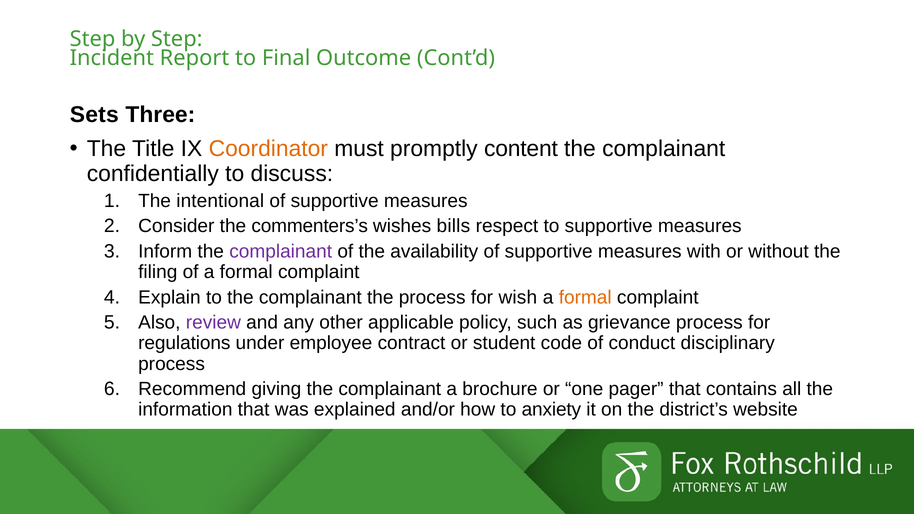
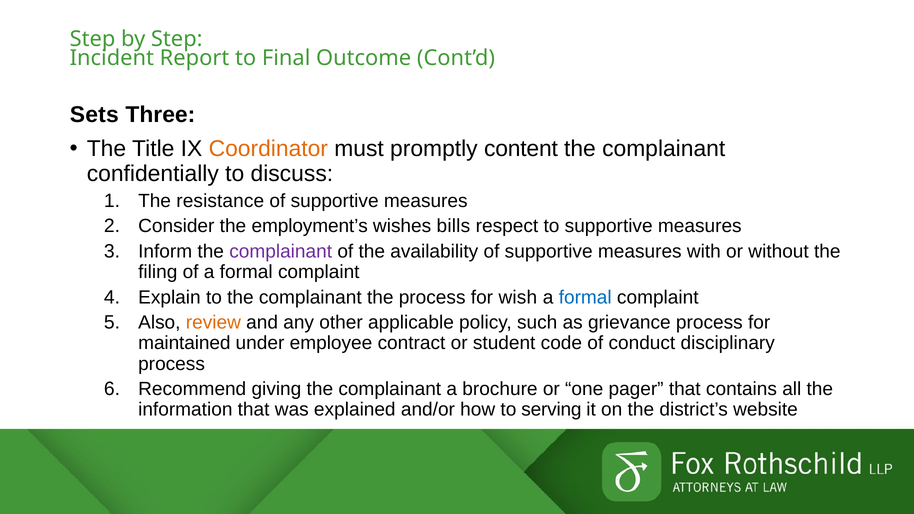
intentional: intentional -> resistance (220, 201)
commenters’s: commenters’s -> employment’s (310, 226)
formal colour: orange -> blue (585, 297)
review colour: purple -> orange (213, 323)
regulations: regulations -> maintained (184, 343)
anxiety: anxiety -> serving (551, 410)
